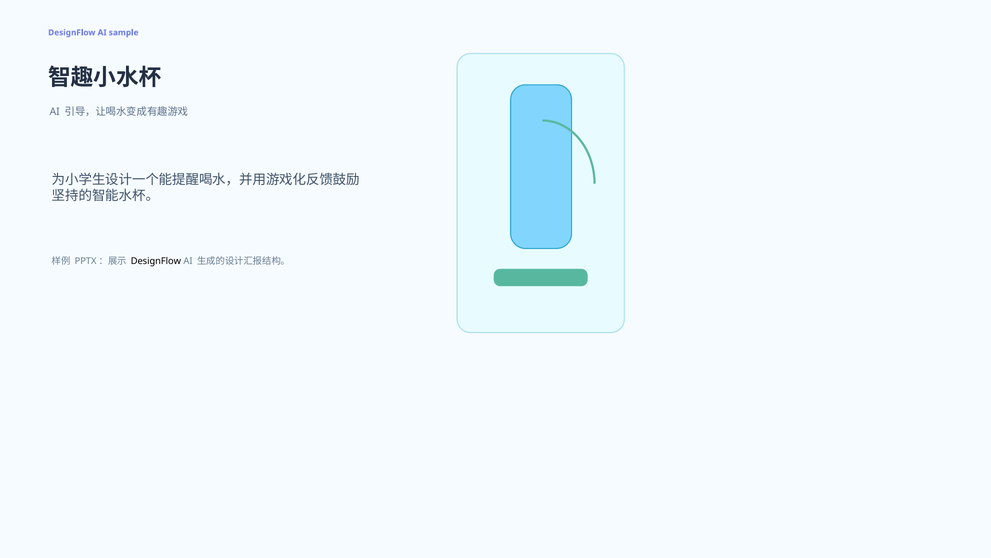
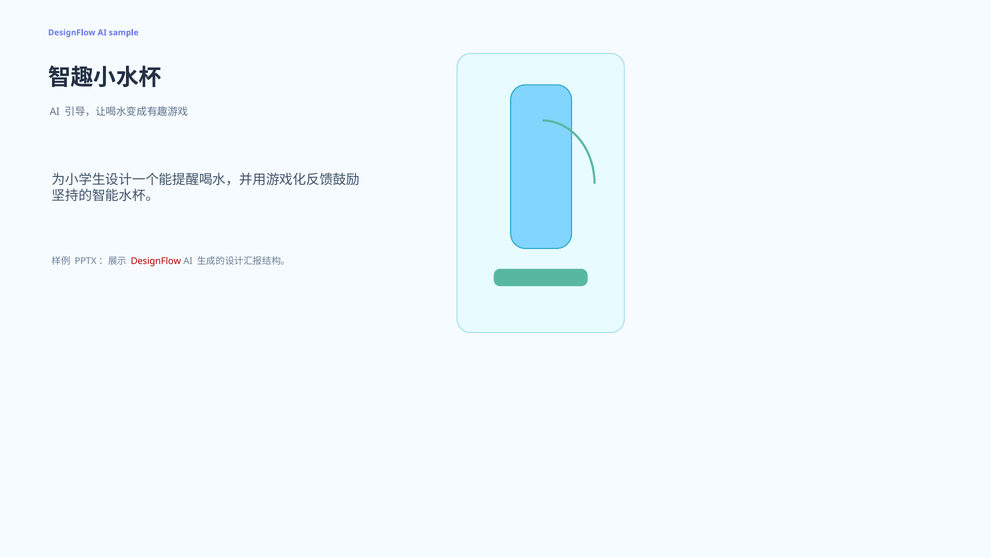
DesignFlow colour: black -> red (156, 261)
